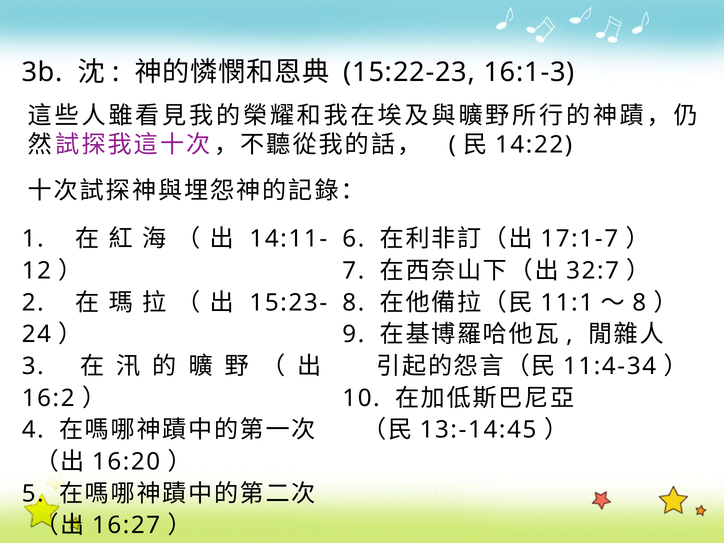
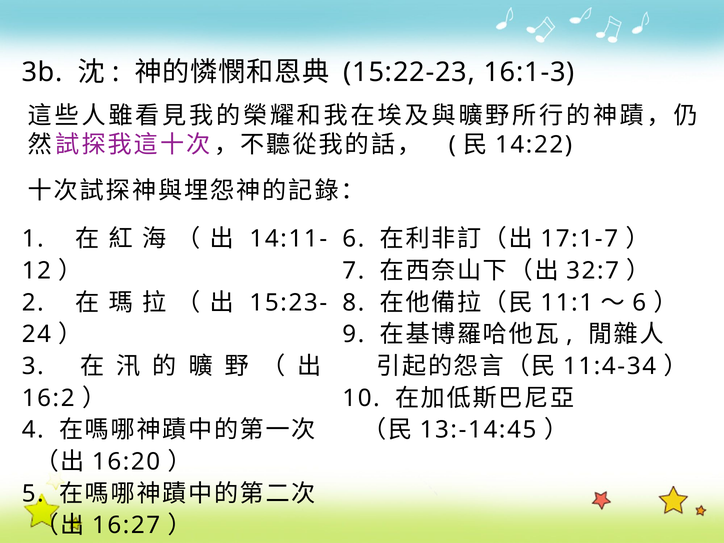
8: 8 -> 6 (639, 303)
